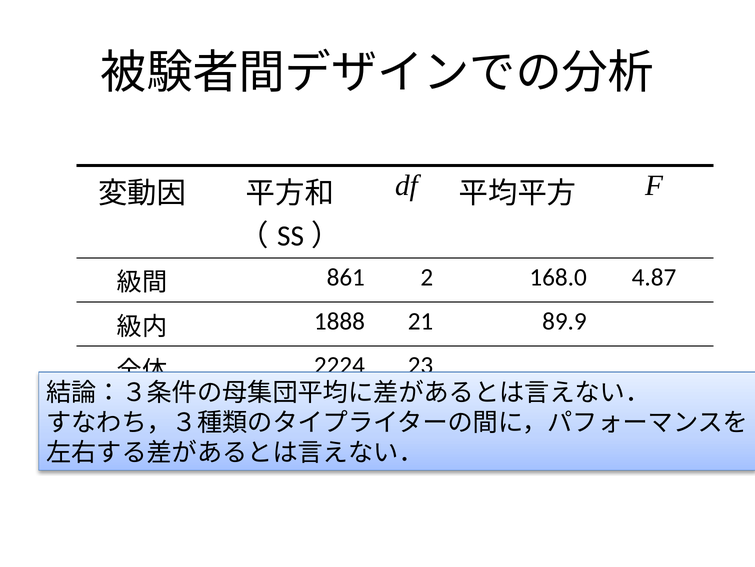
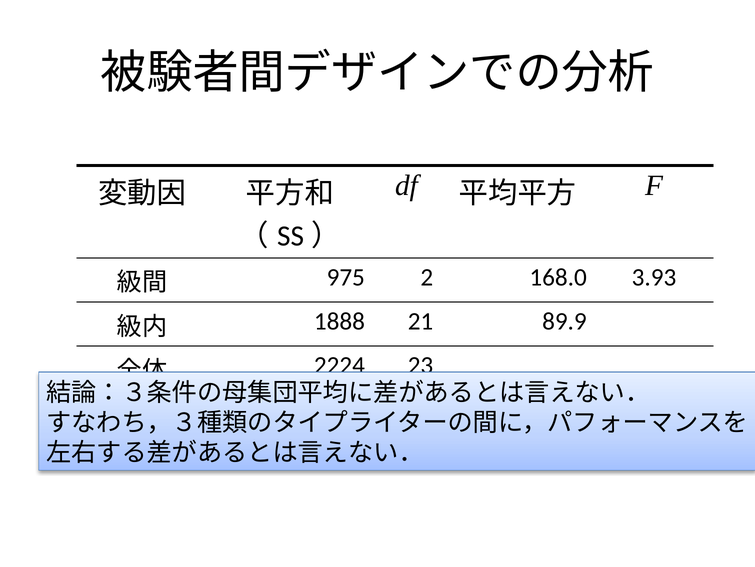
861: 861 -> 975 (346, 277)
4.87: 4.87 -> 3.93 (654, 277)
